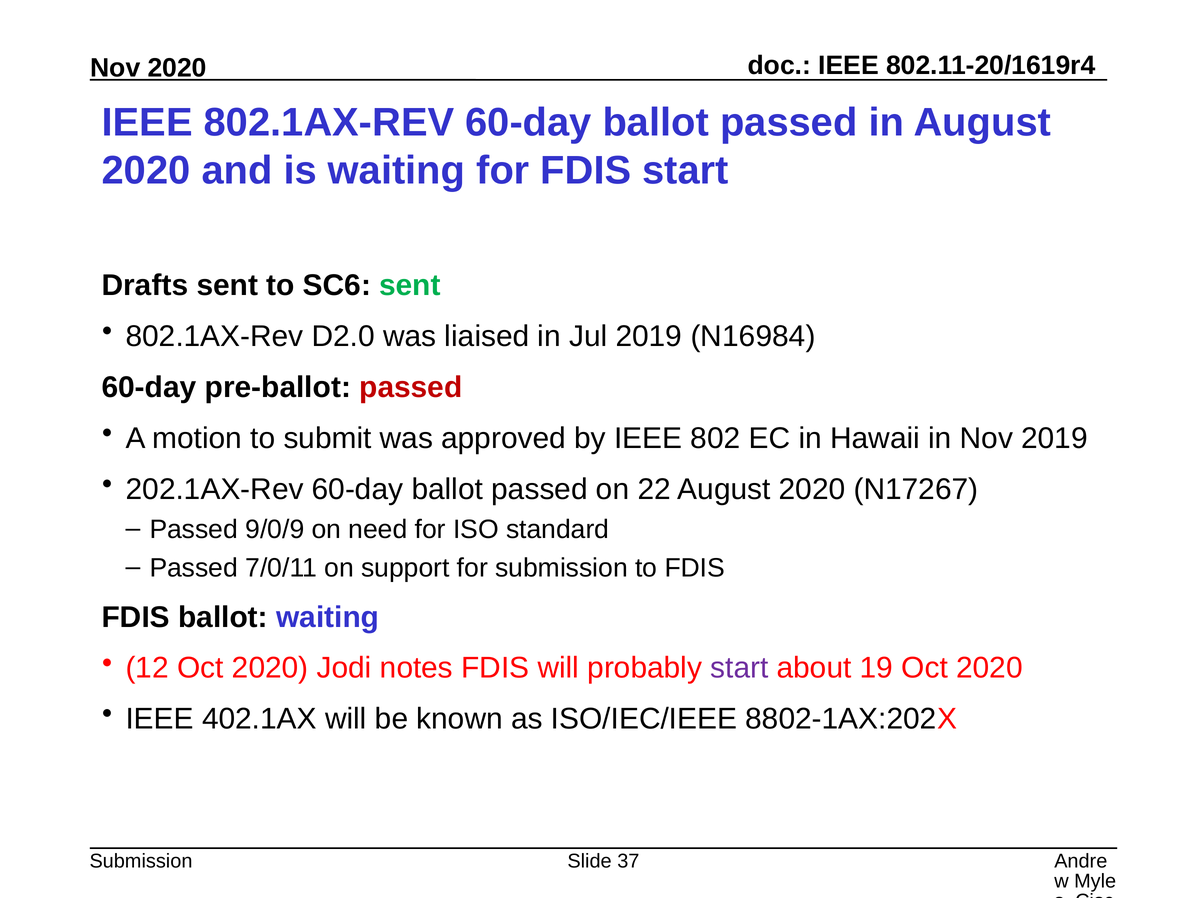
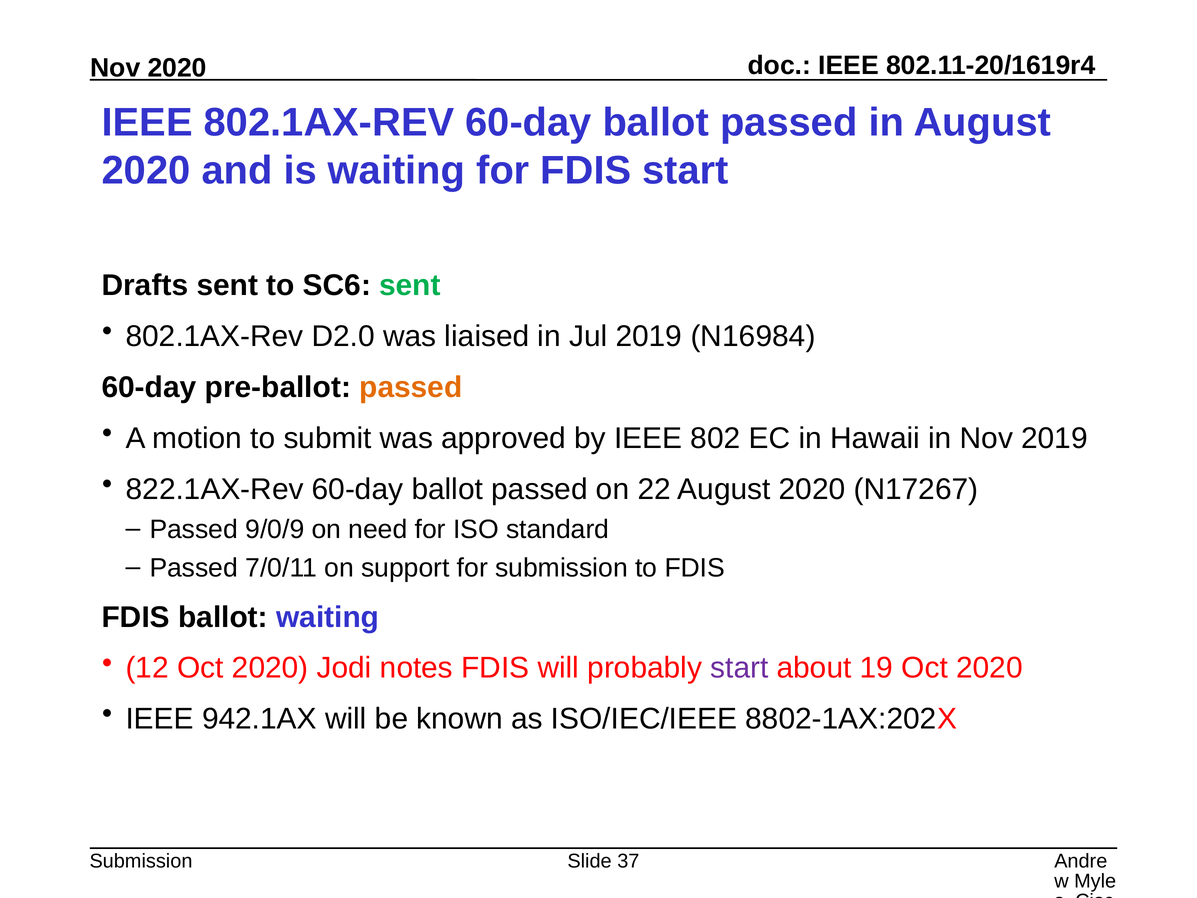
passed colour: red -> orange (411, 387)
202.1AX-Rev: 202.1AX-Rev -> 822.1AX-Rev (215, 489)
402.1AX: 402.1AX -> 942.1AX (259, 719)
